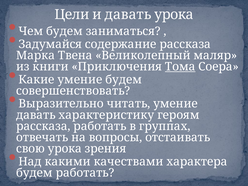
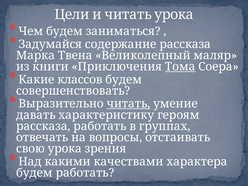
и давать: давать -> читать (128, 15)
Какие умение: умение -> классов (80, 80)
читать underline: none -> present (128, 104)
